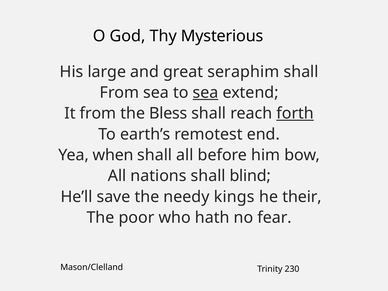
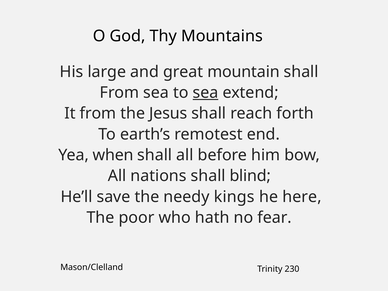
Mysterious: Mysterious -> Mountains (222, 36)
seraphim: seraphim -> mountain (243, 72)
Bless: Bless -> Jesus (168, 113)
forth underline: present -> none (295, 113)
their: their -> here (302, 197)
